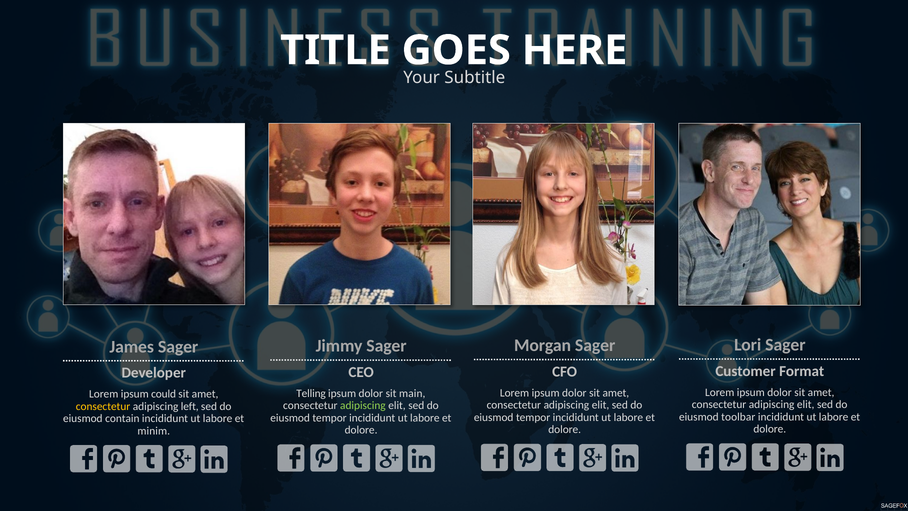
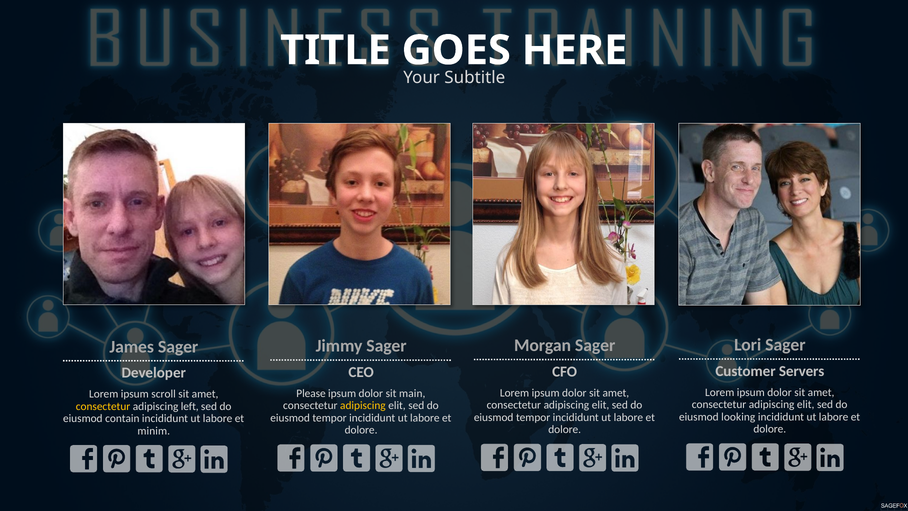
Format: Format -> Servers (802, 371)
Telling: Telling -> Please (311, 393)
could: could -> scroll (164, 394)
adipiscing colour: light green -> yellow (363, 405)
toolbar: toolbar -> looking (738, 417)
